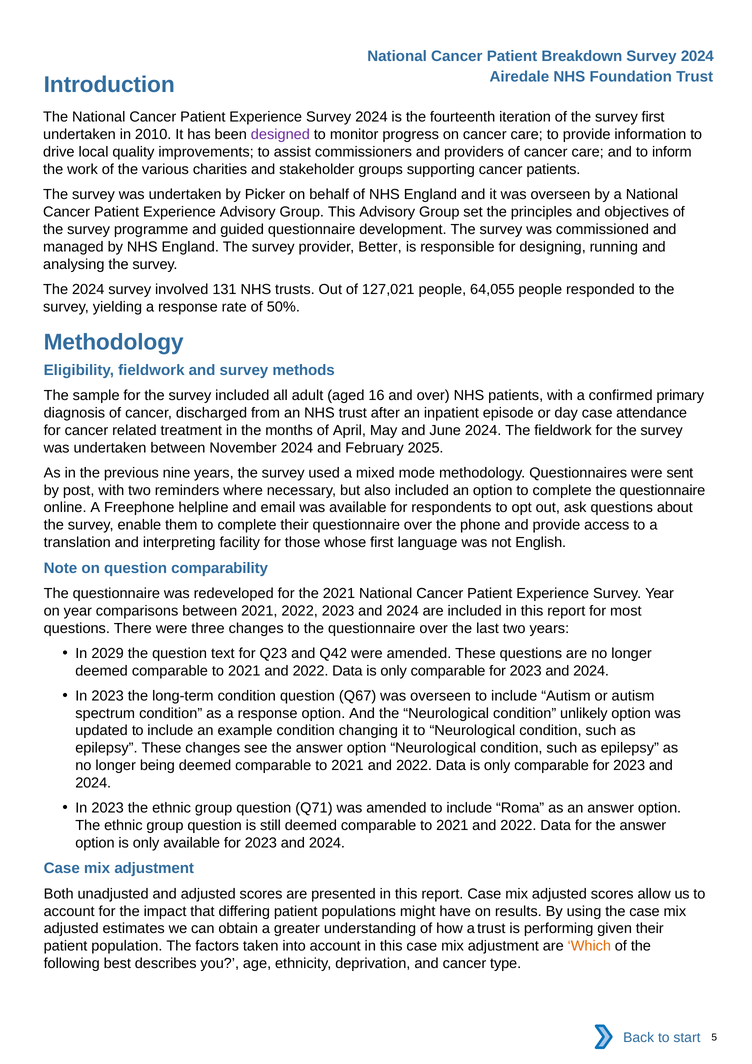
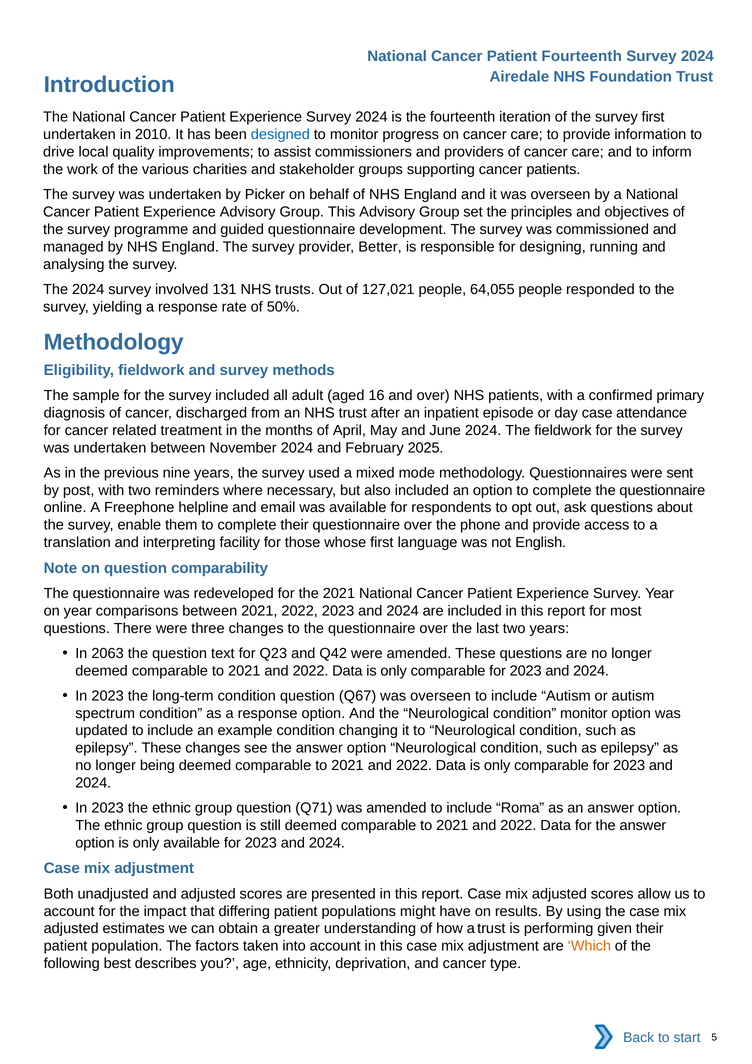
Patient Breakdown: Breakdown -> Fourteenth (582, 56)
designed colour: purple -> blue (280, 135)
2029: 2029 -> 2063 (108, 653)
condition unlikely: unlikely -> monitor (584, 713)
